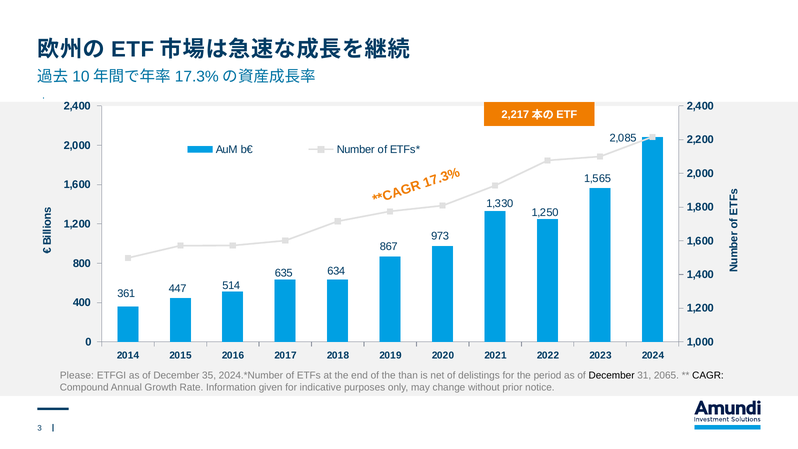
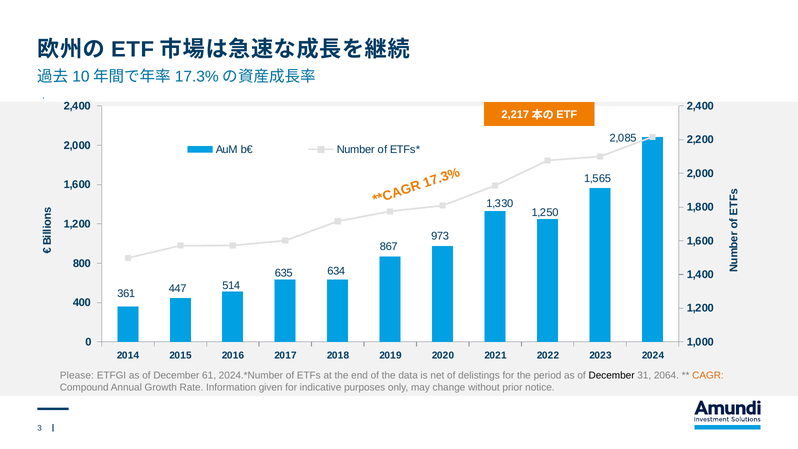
35: 35 -> 61 (209, 375)
than: than -> data (408, 375)
2065: 2065 -> 2064 (666, 375)
CAGR colour: black -> orange (708, 375)
